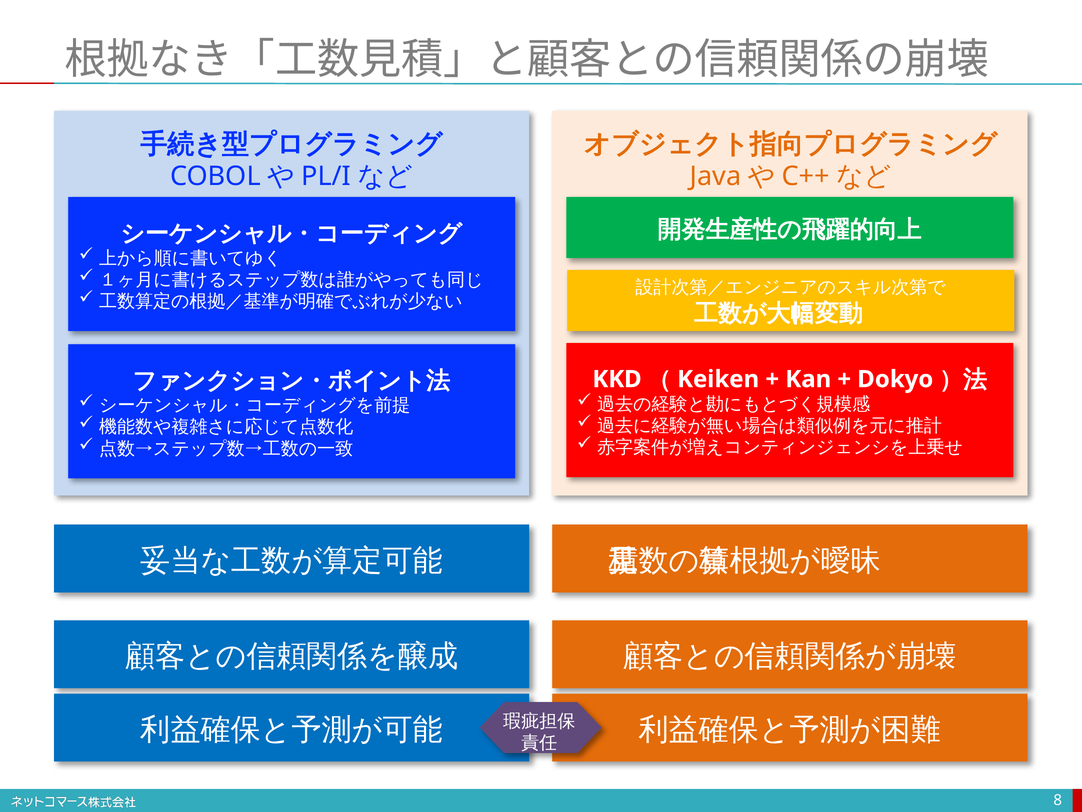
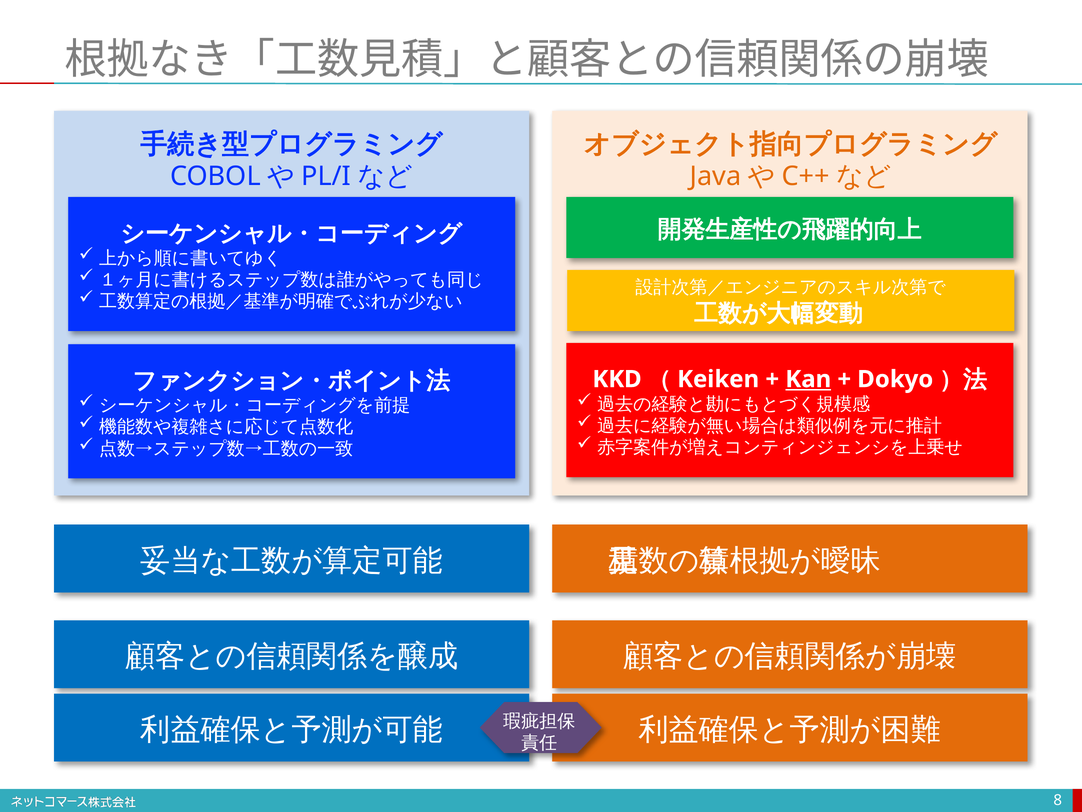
Kan underline: none -> present (808, 379)
